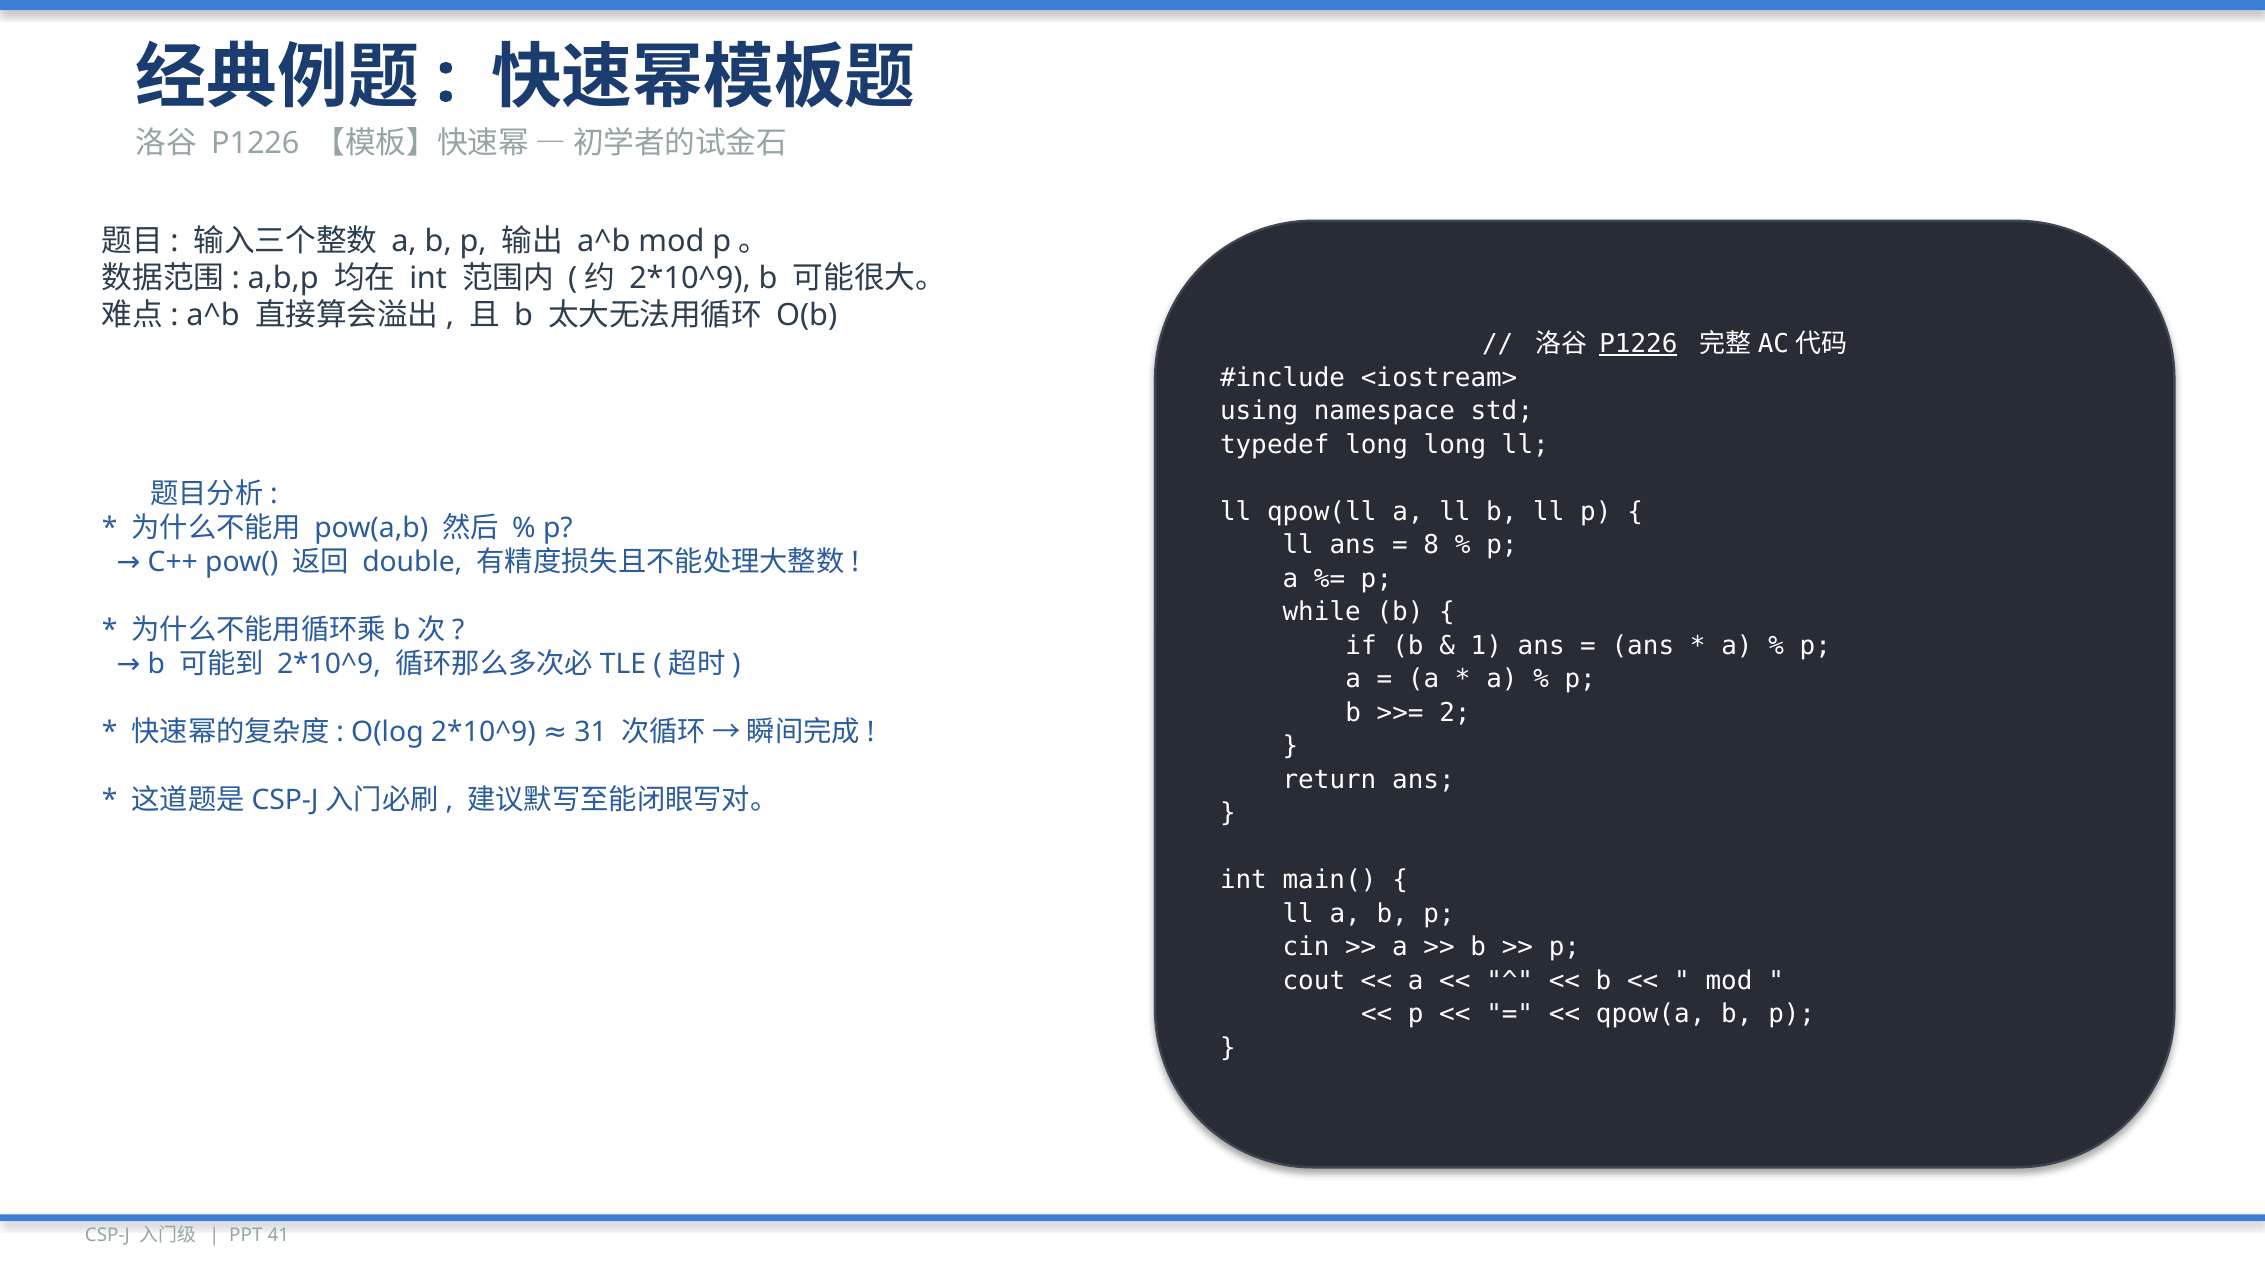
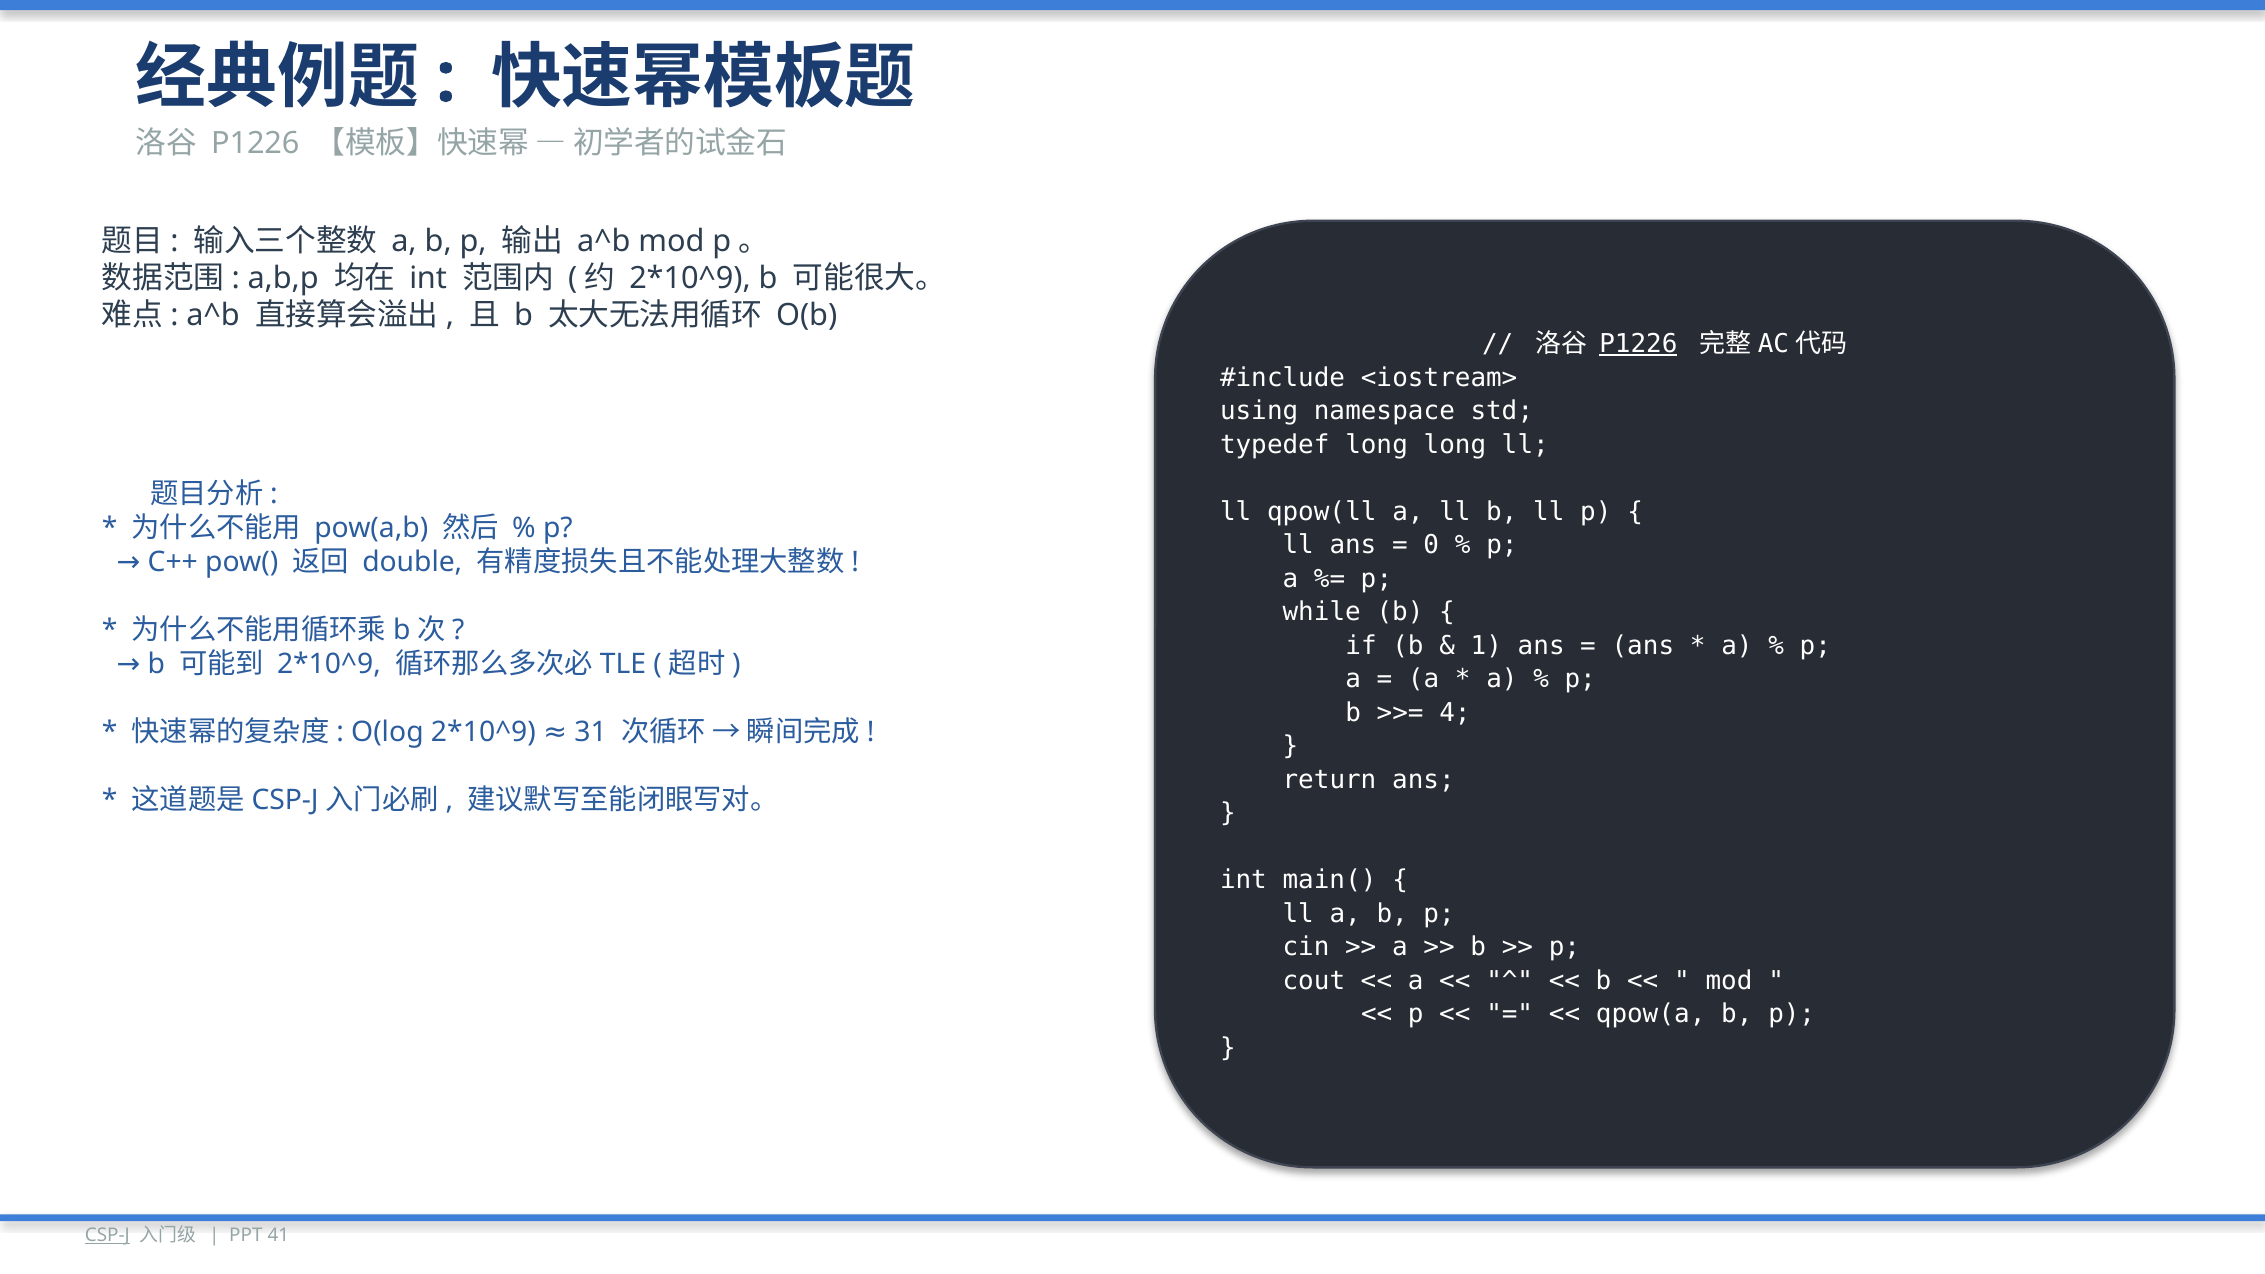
8: 8 -> 0 (1431, 545)
2: 2 -> 4 (1455, 713)
CSP-J underline: none -> present (107, 1236)
